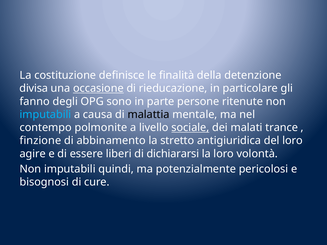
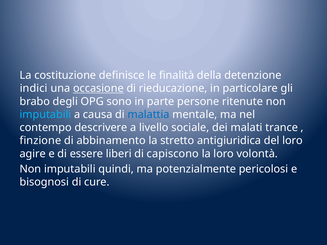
divisa: divisa -> indici (34, 88)
fanno: fanno -> brabo (35, 102)
malattia colour: black -> blue (149, 115)
polmonite: polmonite -> descrivere (101, 128)
sociale underline: present -> none (190, 128)
dichiararsi: dichiararsi -> capiscono (173, 154)
